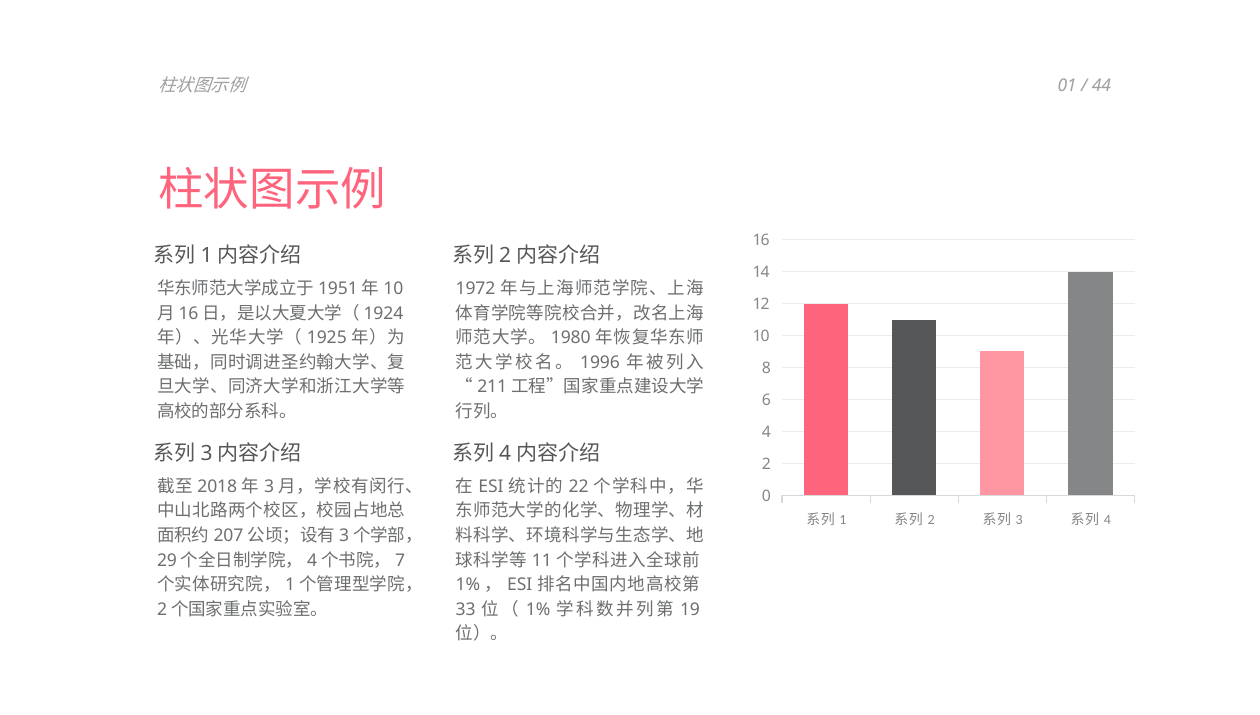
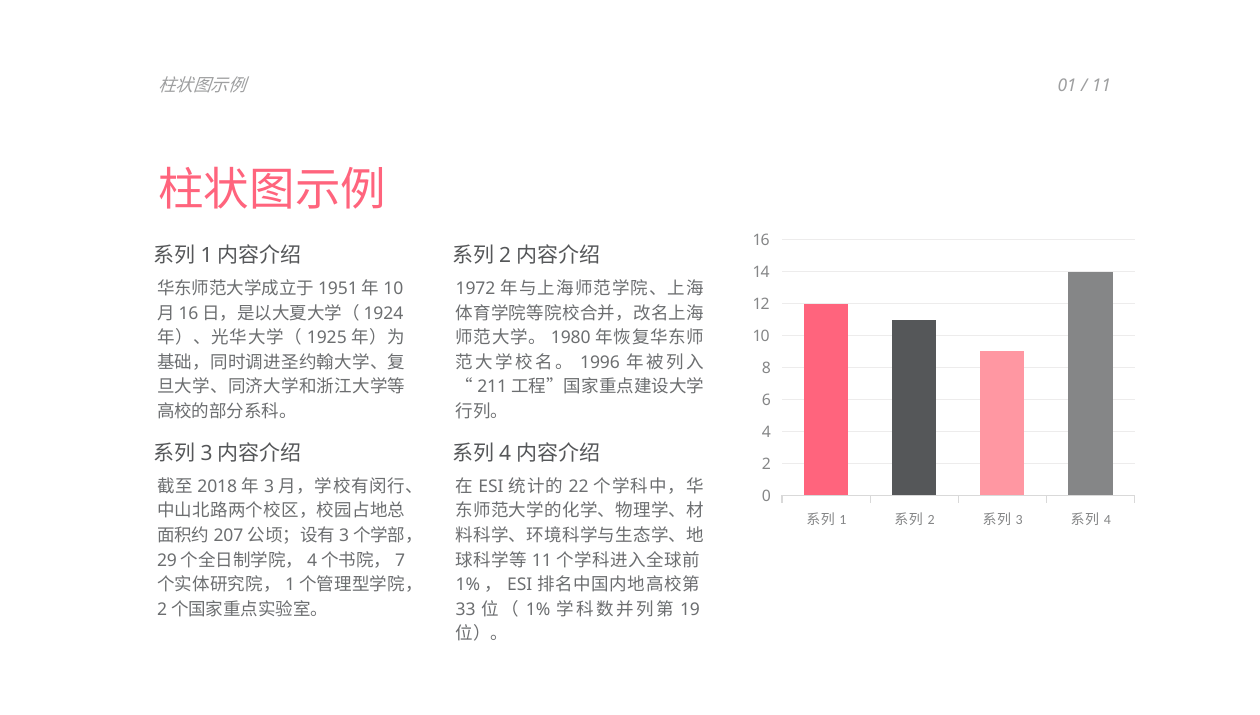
44: 44 -> 11 (1102, 85)
